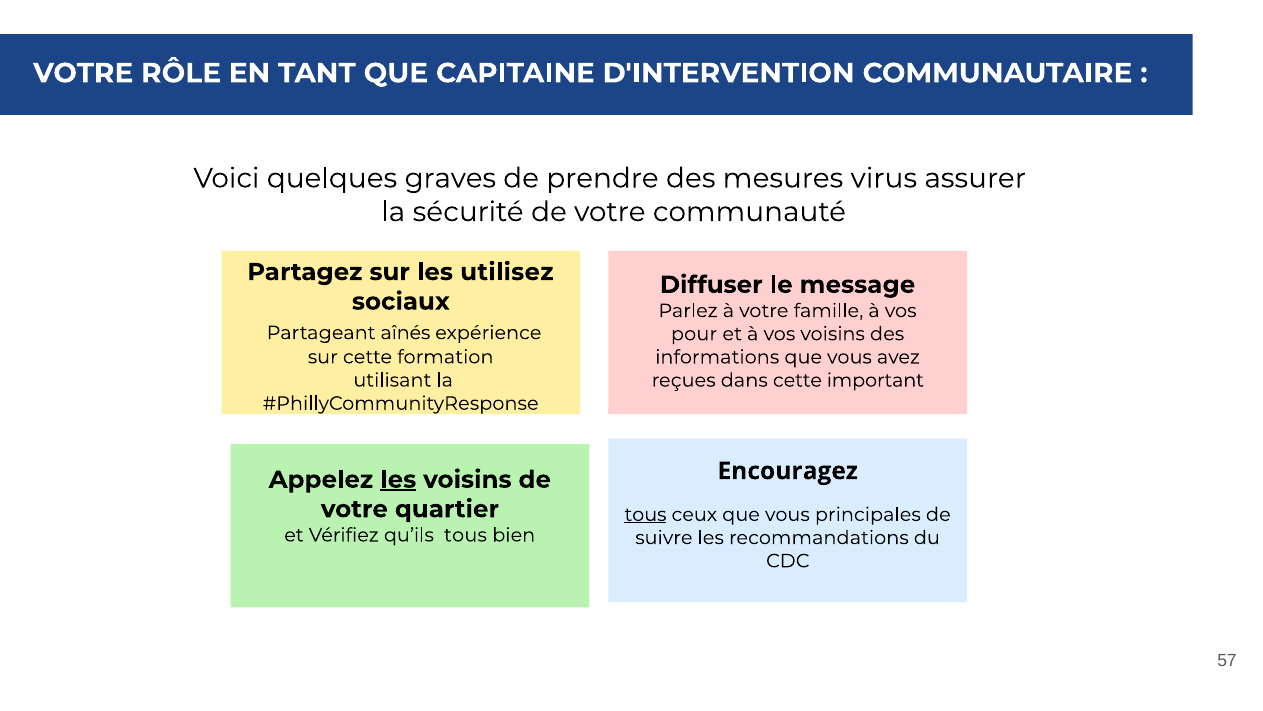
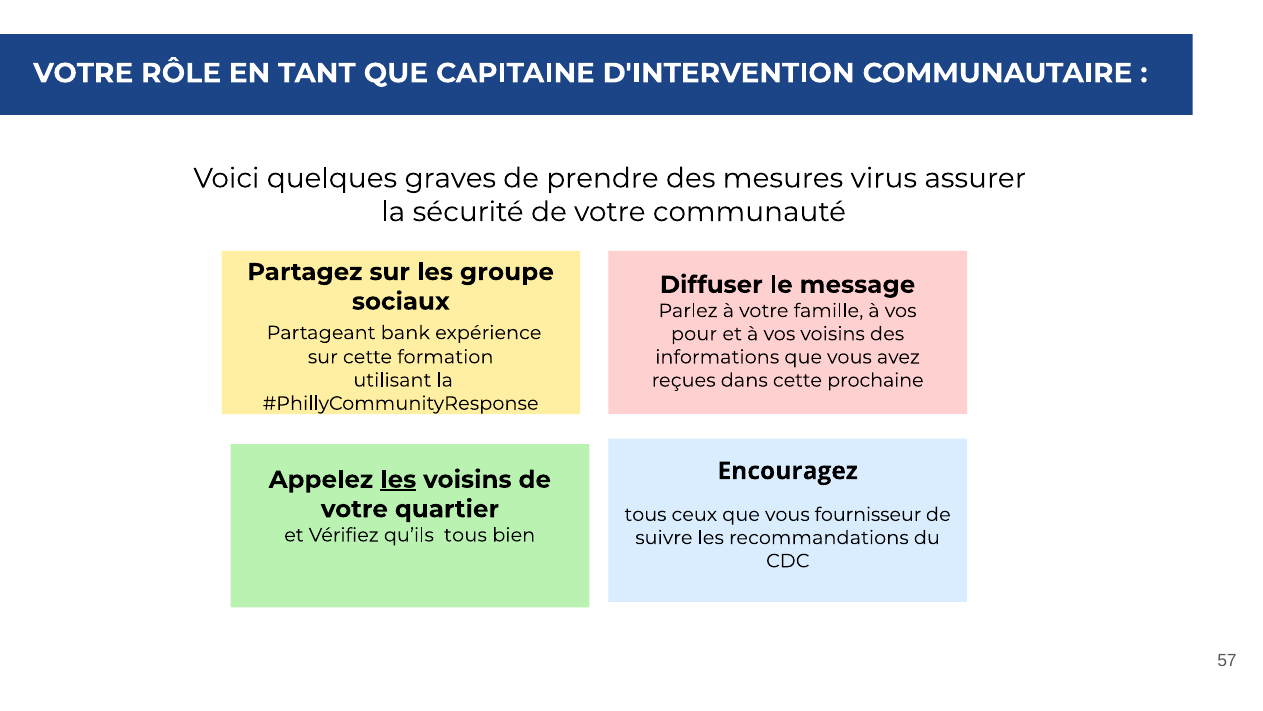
utilisez: utilisez -> groupe (507, 272)
aînés: aînés -> bank (405, 333)
important: important -> prochaine (875, 380)
tous underline: present -> none (645, 514)
principales: principales -> fournisseur (868, 514)
